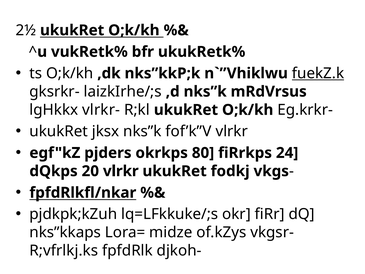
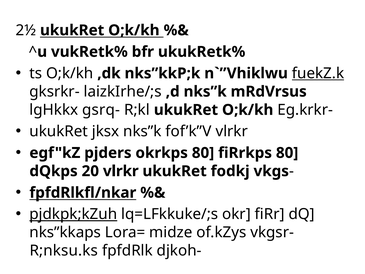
vlrkr-: vlrkr- -> gsrq- (101, 110)
fiRrkps 24: 24 -> 80 (287, 153)
pjdkpk;kZuh underline: none -> present (73, 214)
R;vfrlkj.ks: R;vfrlkj.ks -> R;nksu.ks (64, 250)
